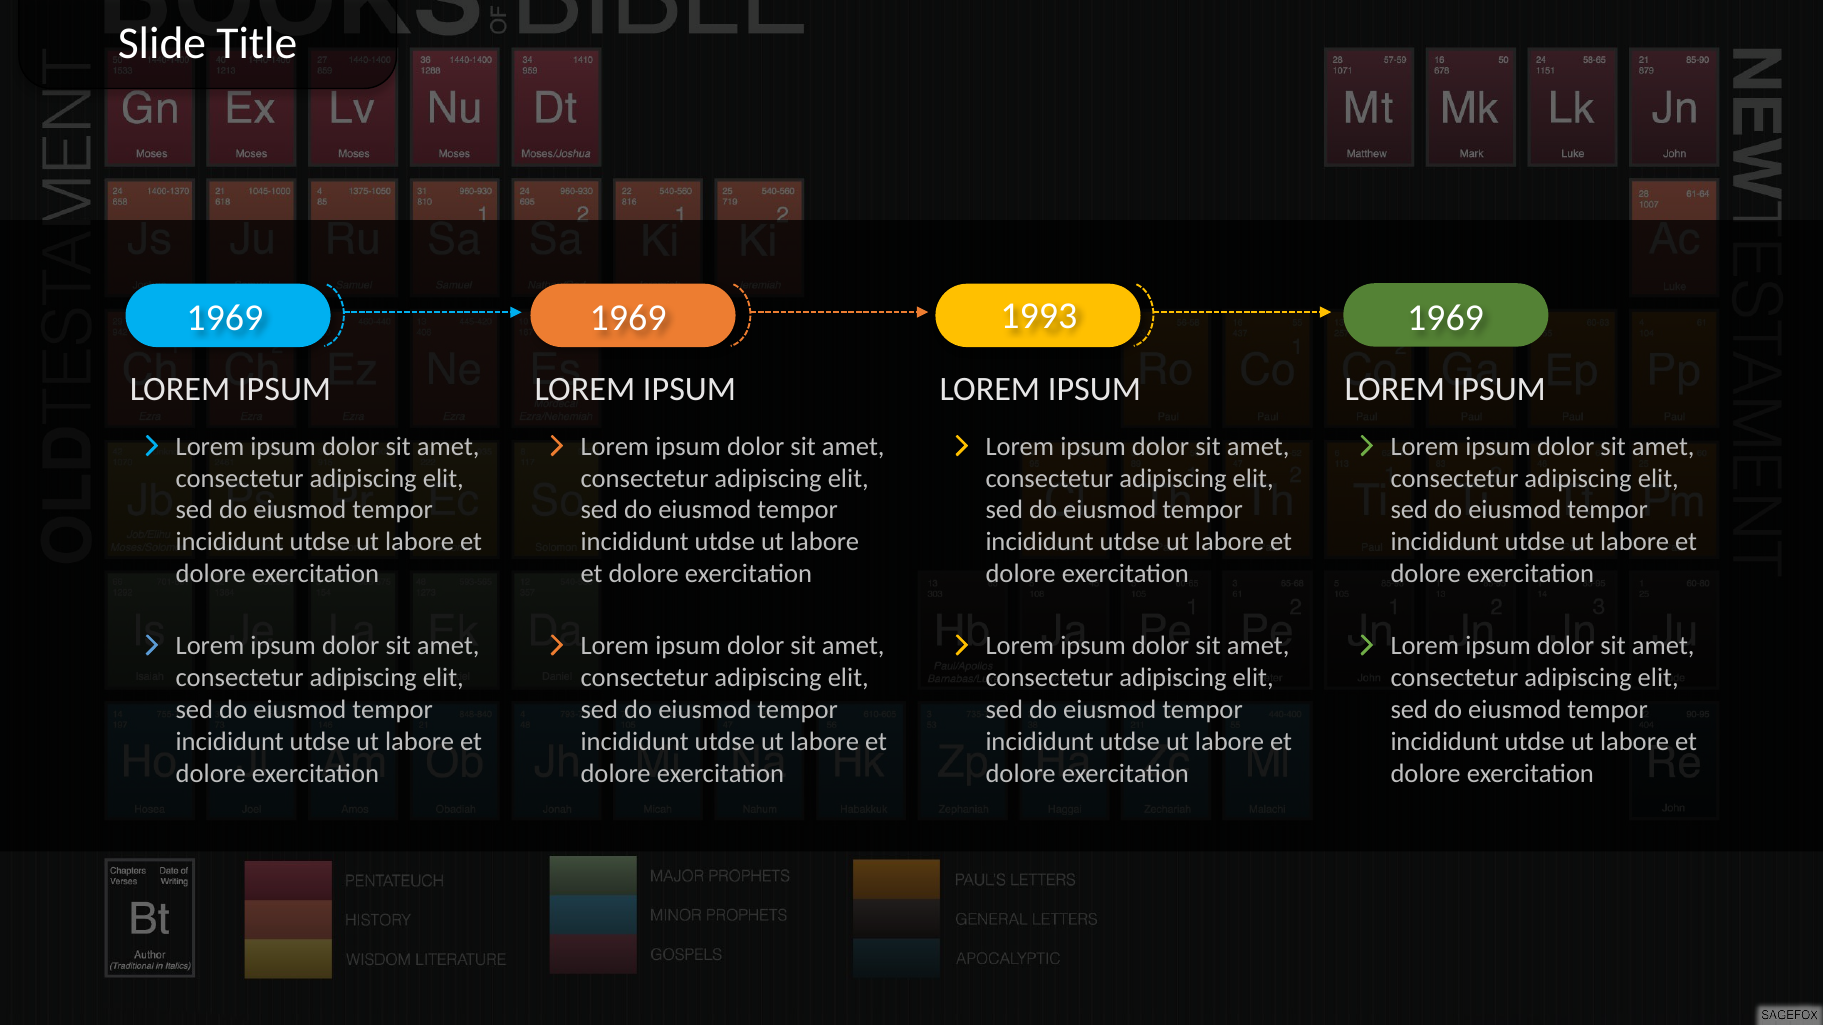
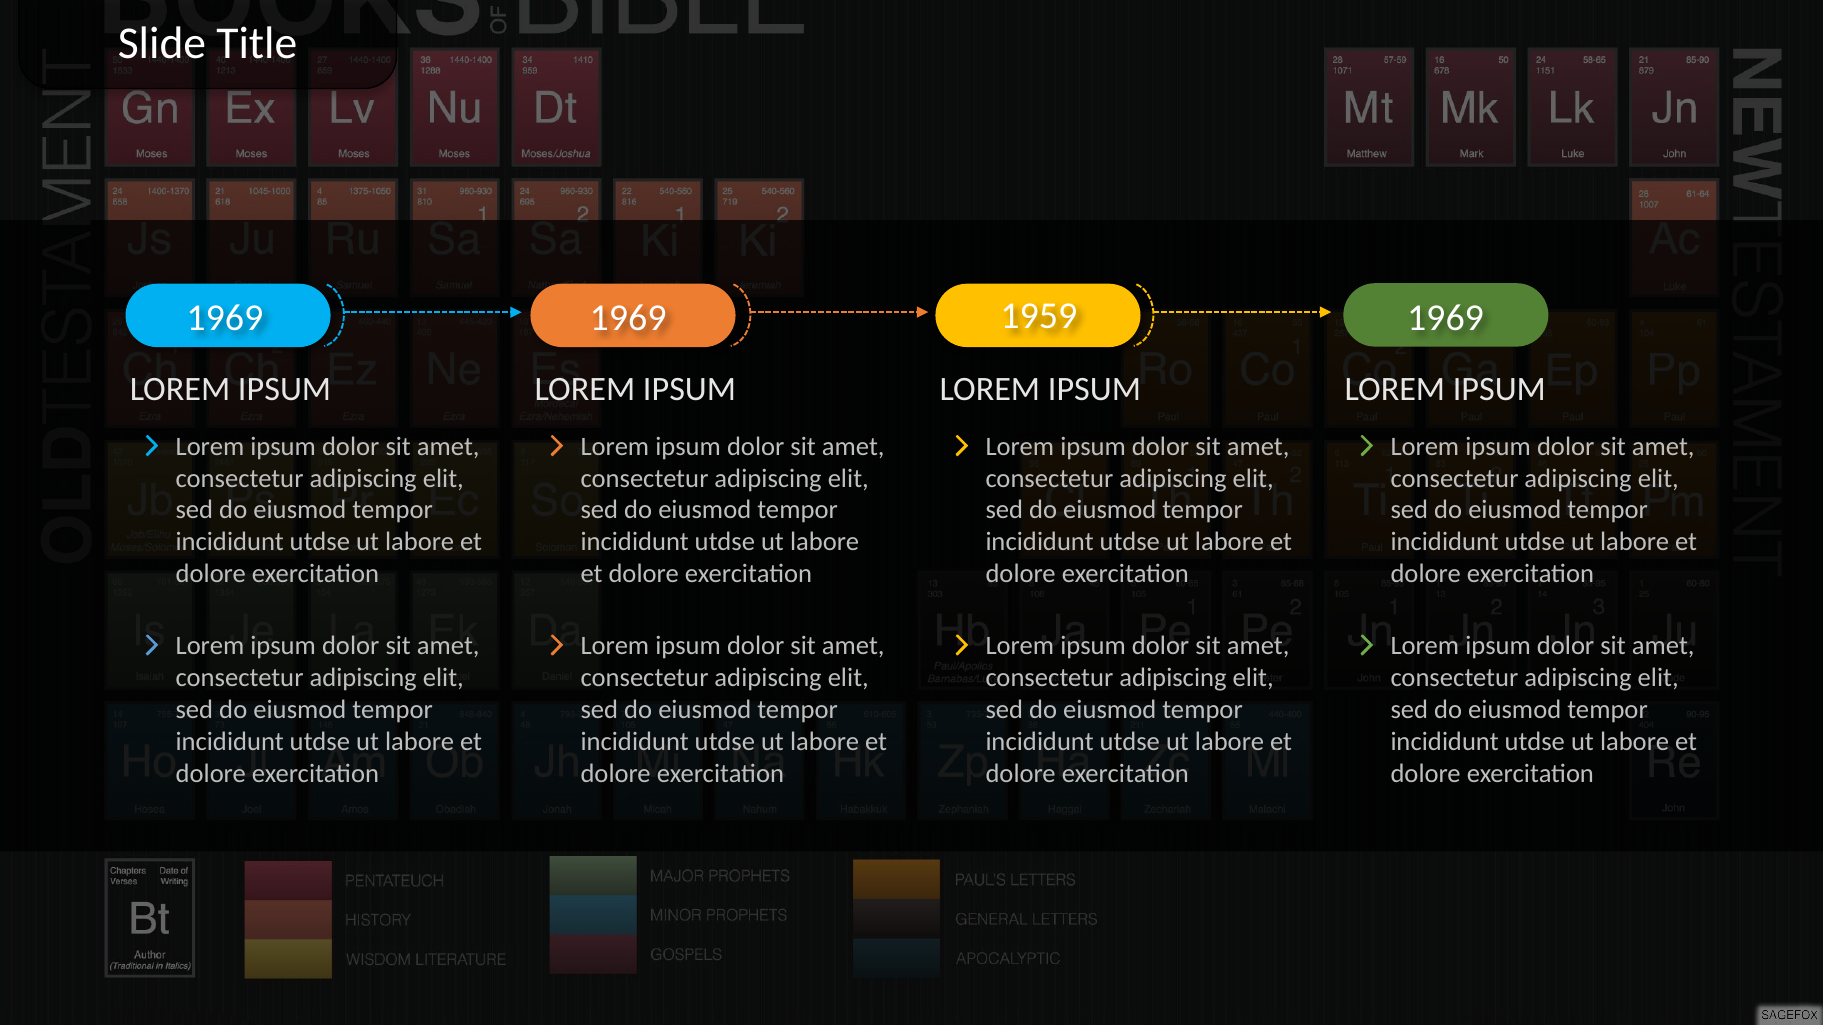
1993: 1993 -> 1959 (1039, 316)
